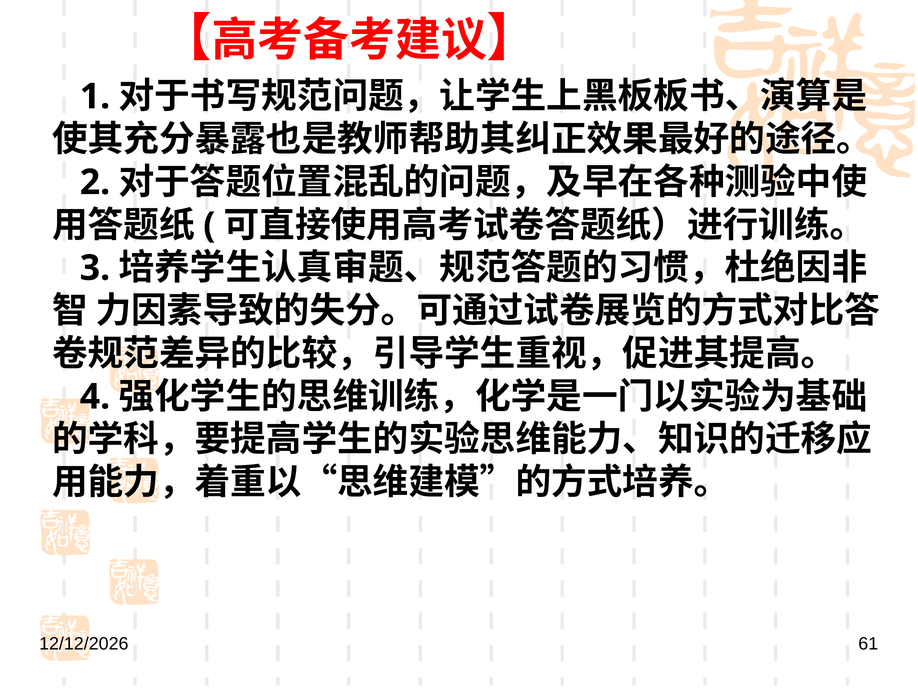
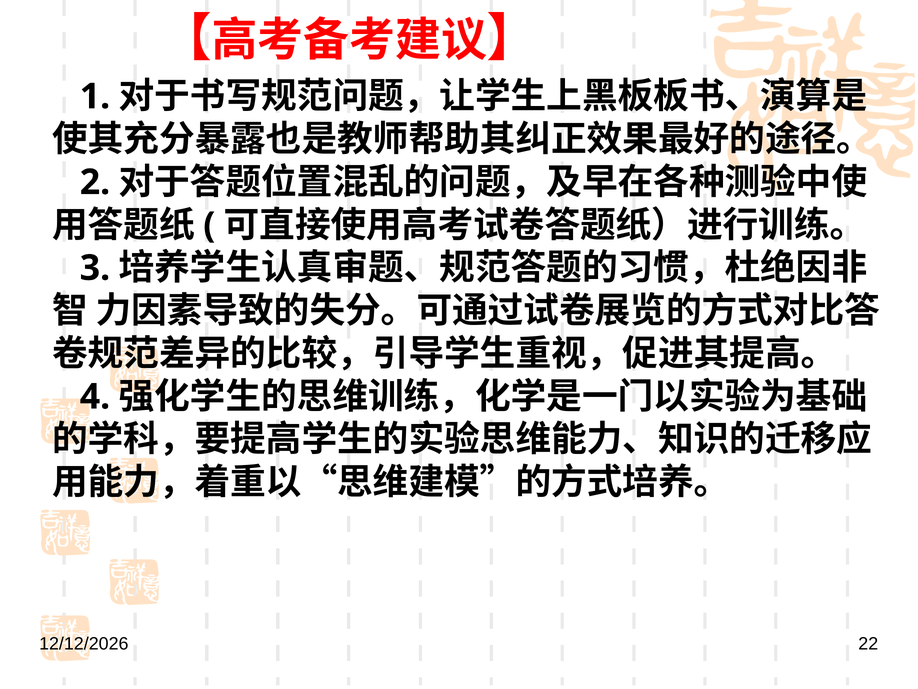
61: 61 -> 22 (868, 644)
